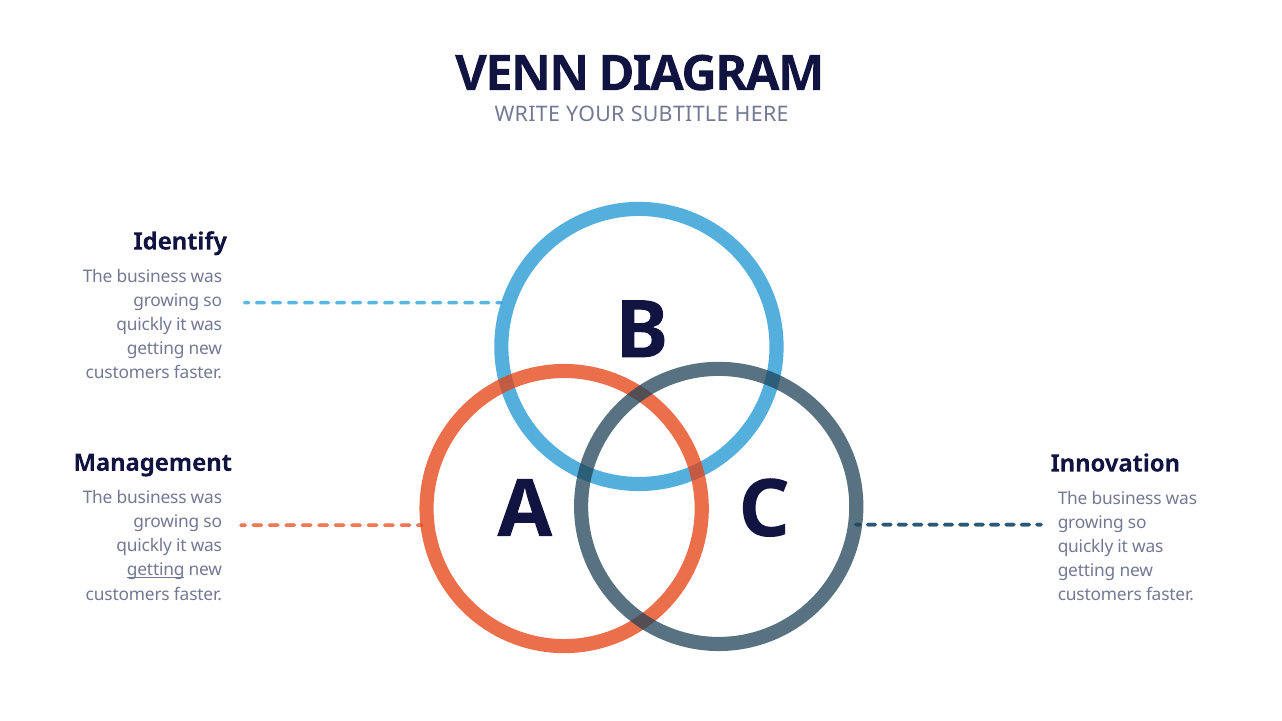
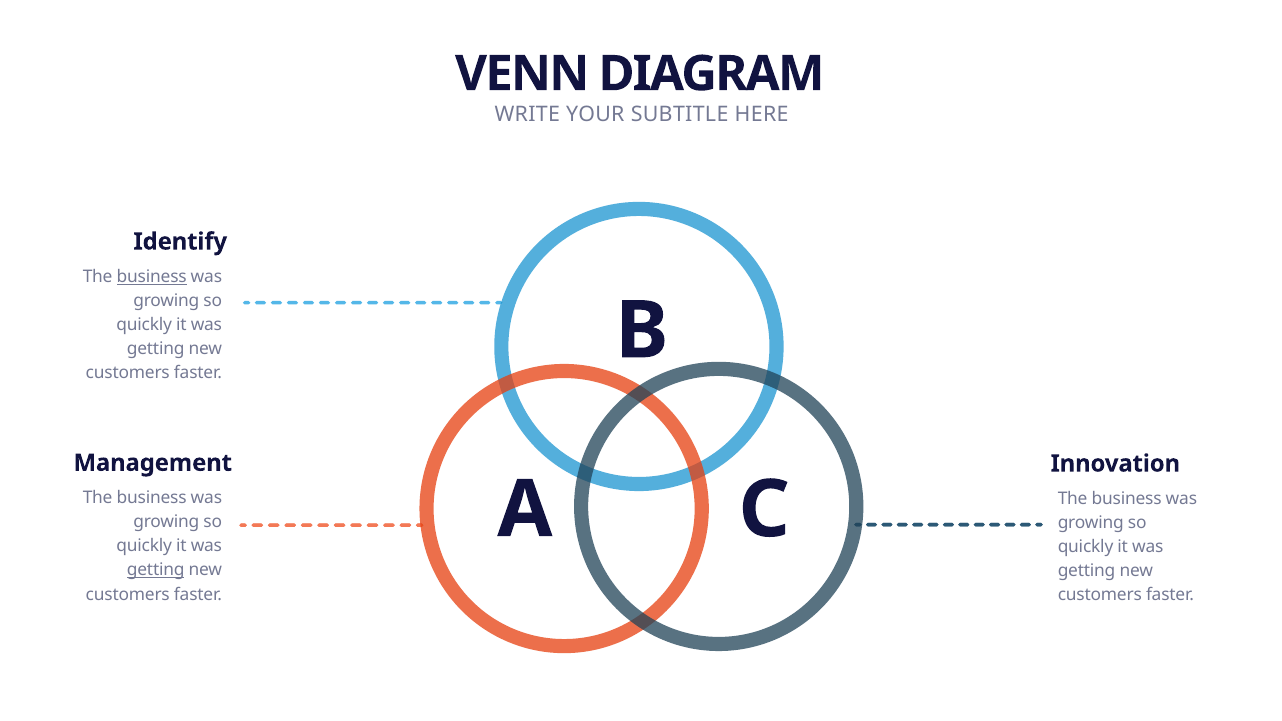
business underline: none -> present (152, 277)
